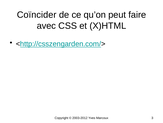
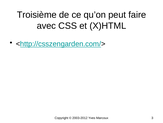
Coïncider: Coïncider -> Troisième (37, 15)
